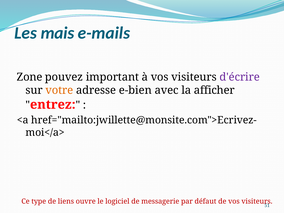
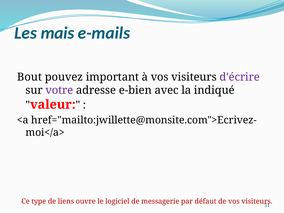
Zone: Zone -> Bout (29, 77)
votre colour: orange -> purple (59, 90)
afficher: afficher -> indiqué (214, 90)
entrez: entrez -> valeur (53, 105)
